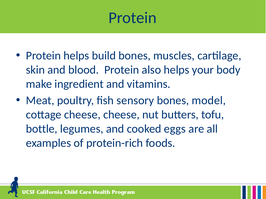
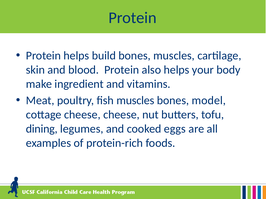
fish sensory: sensory -> muscles (135, 101)
bottle: bottle -> dining (42, 129)
